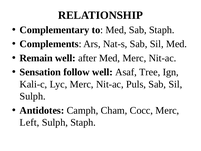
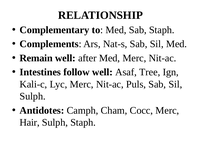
Sensation: Sensation -> Intestines (40, 72)
Left: Left -> Hair (30, 122)
